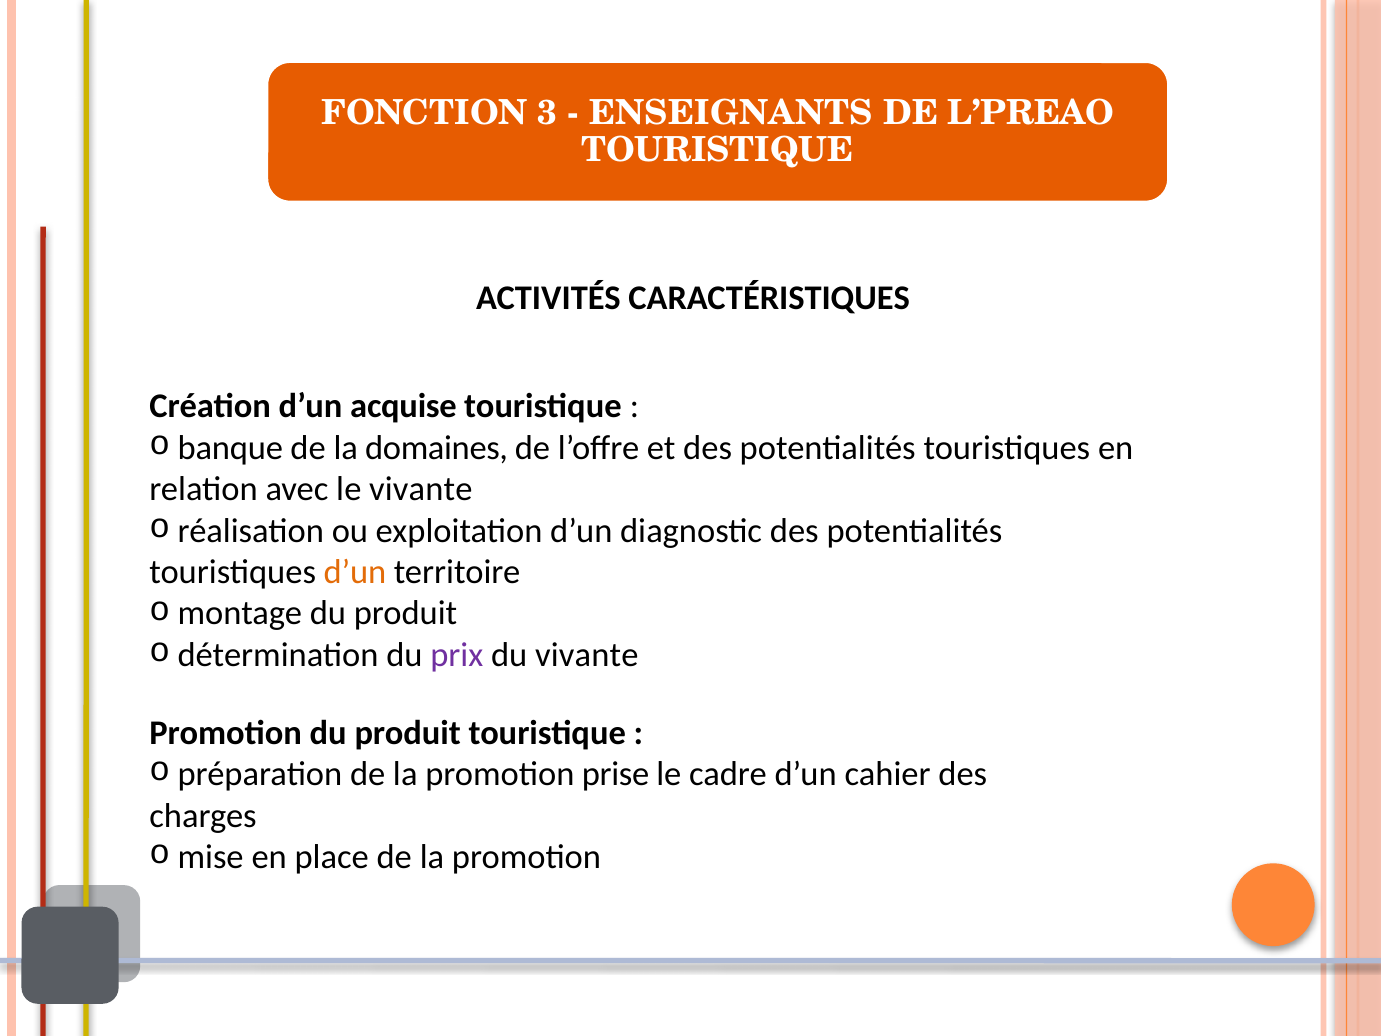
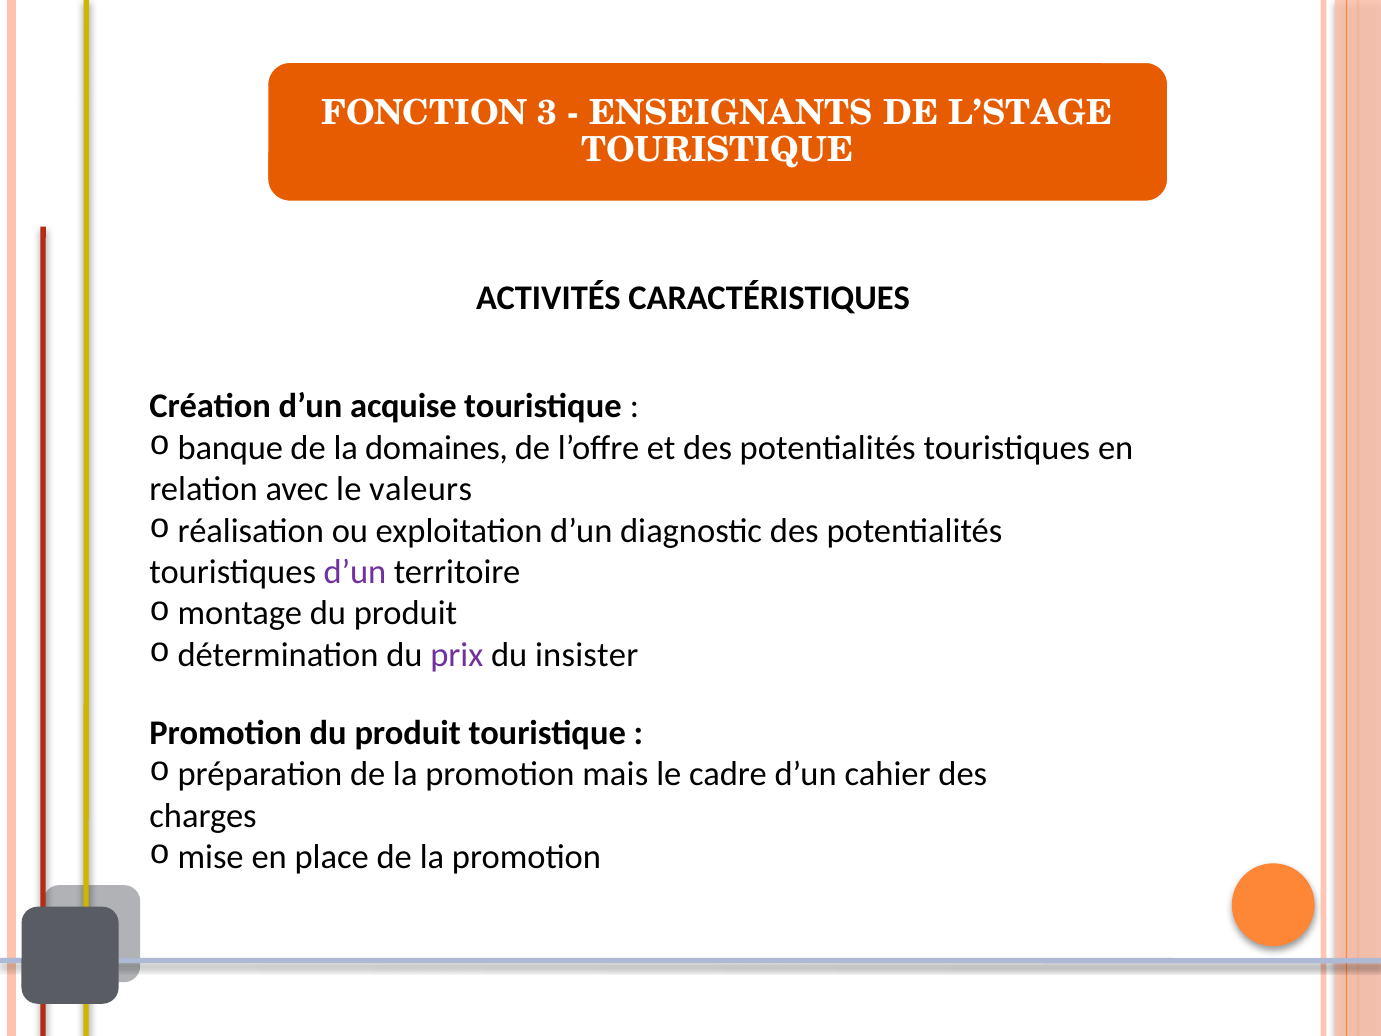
L’PREAO: L’PREAO -> L’STAGE (1031, 113)
le vivante: vivante -> valeurs (421, 489)
d’un colour: orange -> purple (355, 572)
du vivante: vivante -> insister (587, 655)
prise: prise -> mais (615, 774)
